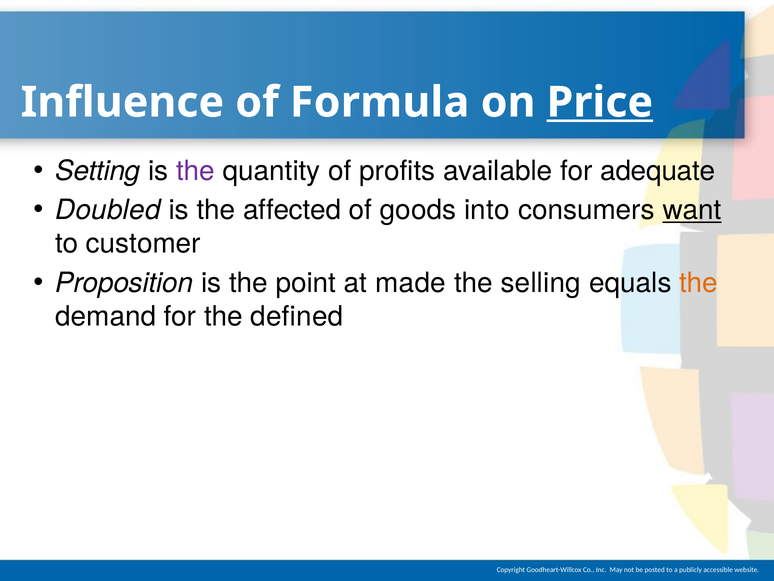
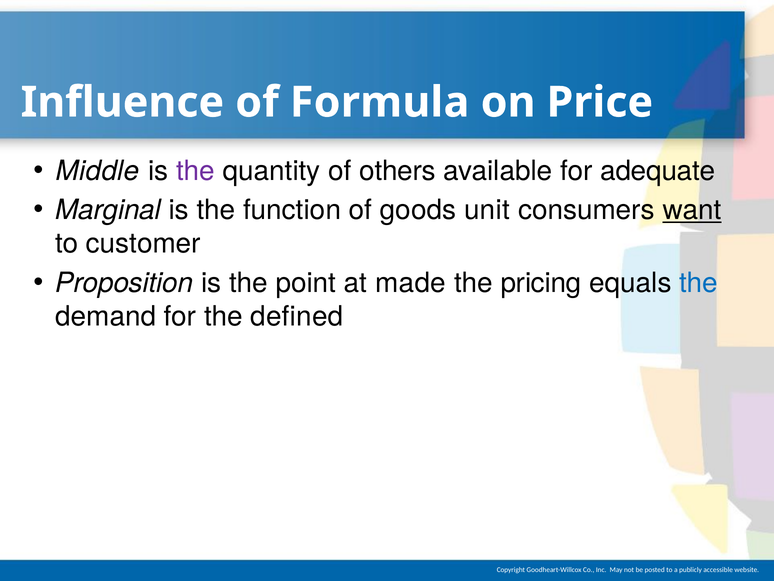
Price underline: present -> none (600, 102)
Setting: Setting -> Middle (98, 171)
profits: profits -> others (397, 171)
Doubled: Doubled -> Marginal (108, 210)
affected: affected -> function (292, 210)
into: into -> unit (487, 210)
selling: selling -> pricing (541, 283)
the colour: orange -> blue (699, 283)
